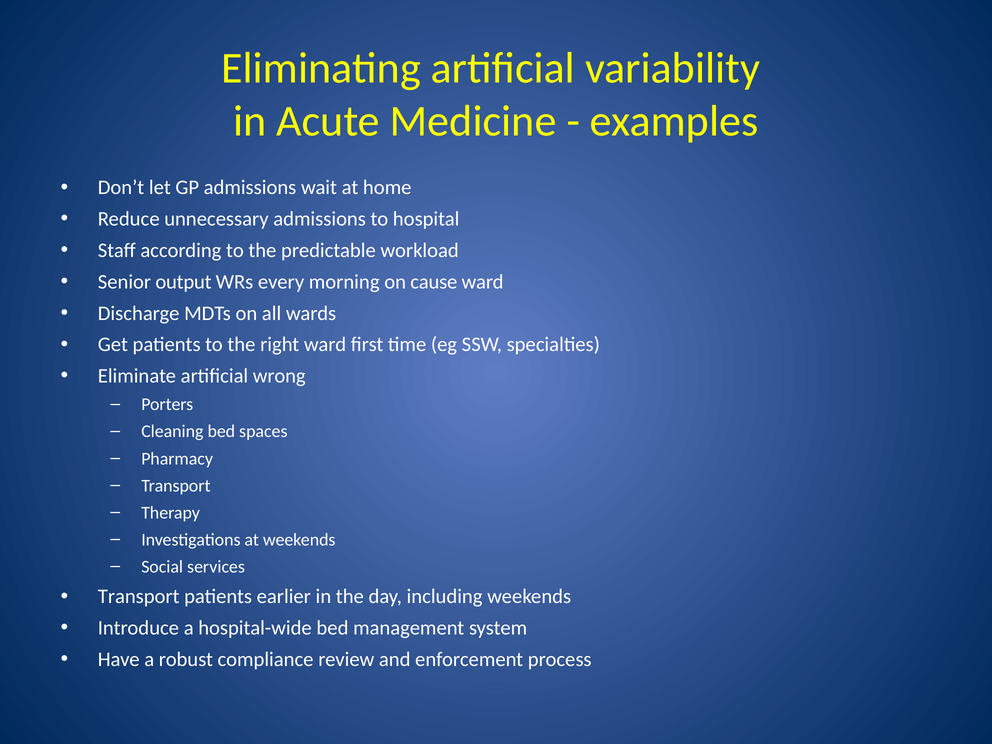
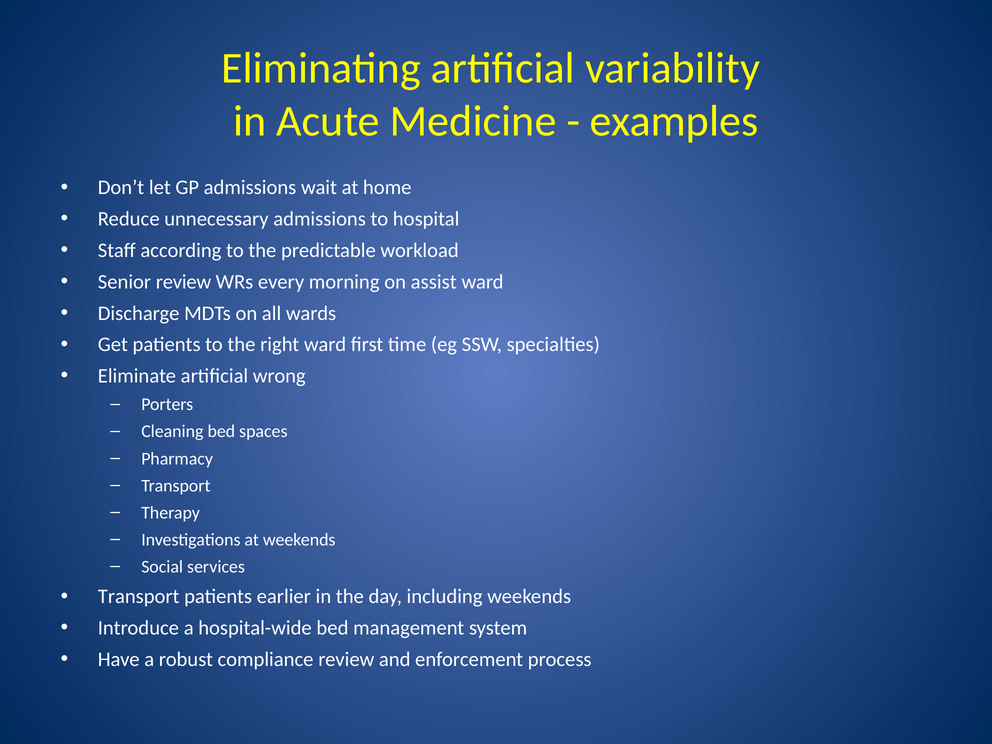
Senior output: output -> review (184, 282)
cause: cause -> assist (434, 282)
